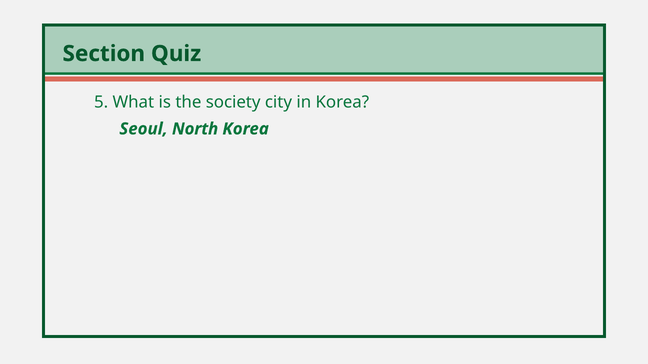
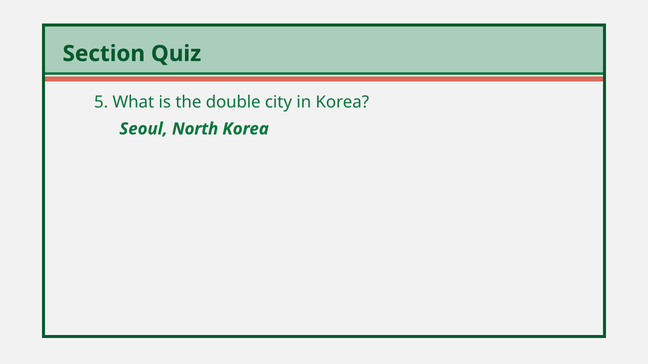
society: society -> double (233, 102)
